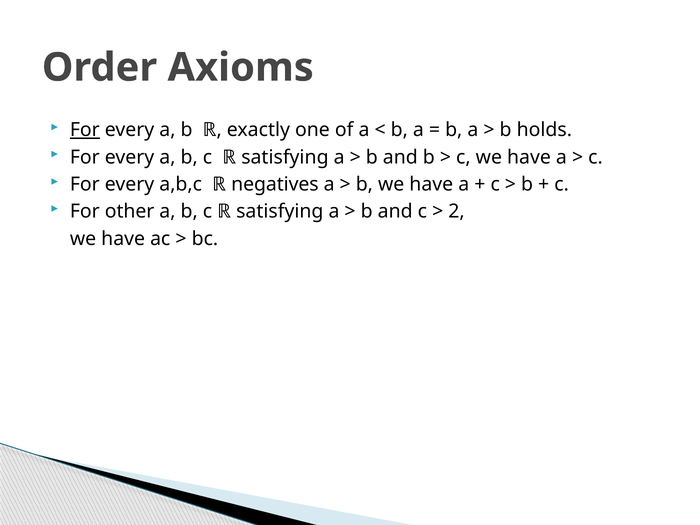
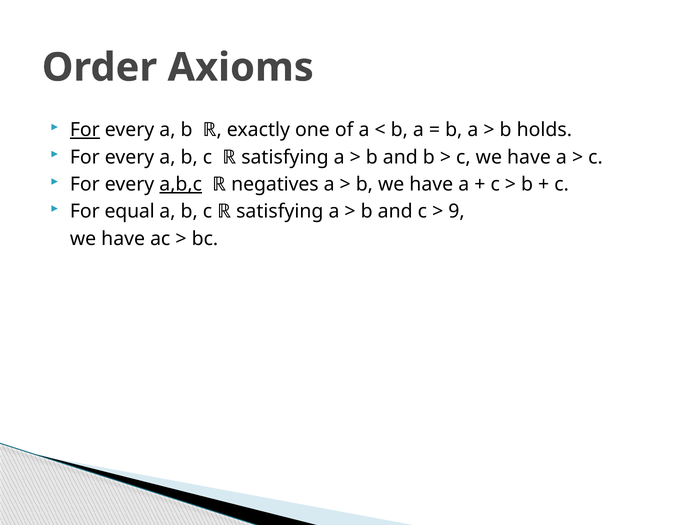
a,b,c underline: none -> present (181, 184)
other: other -> equal (130, 212)
2: 2 -> 9 (457, 212)
